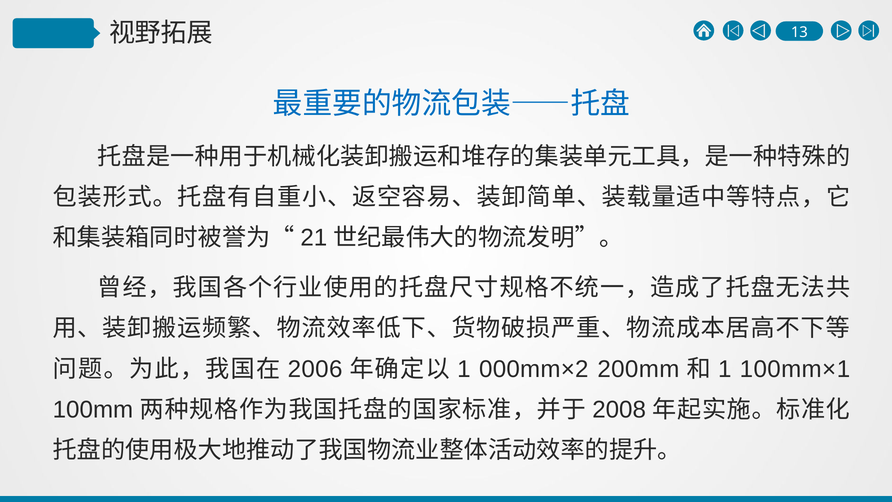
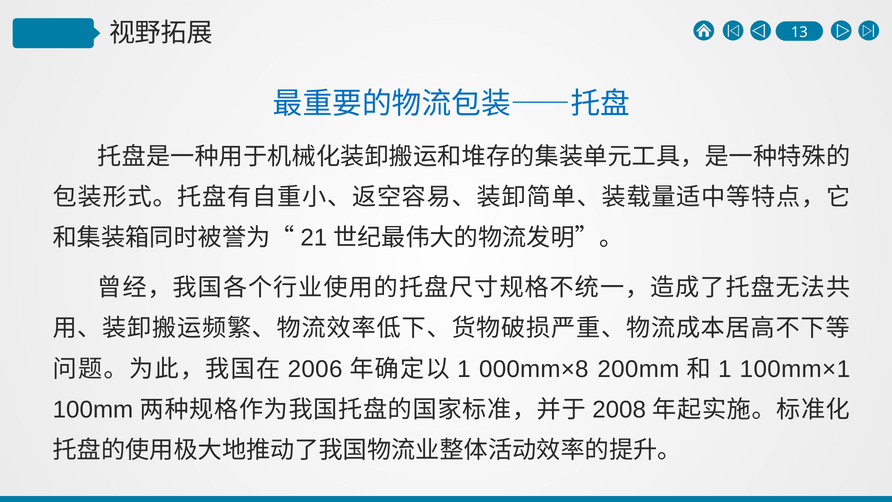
000mm×2: 000mm×2 -> 000mm×8 (534, 369)
